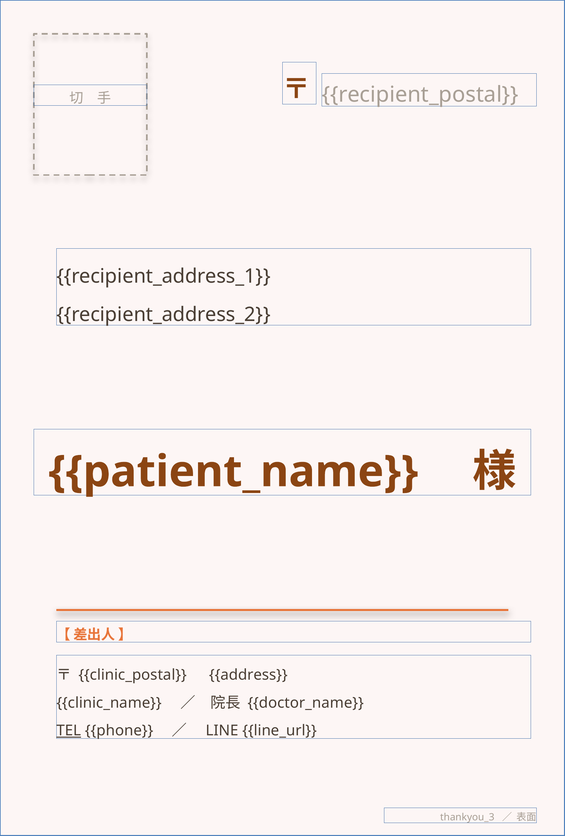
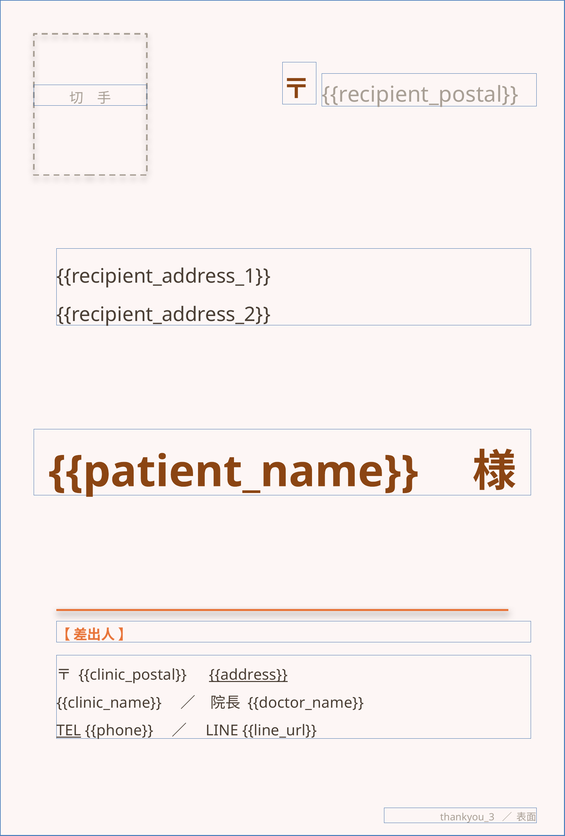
address underline: none -> present (248, 675)
